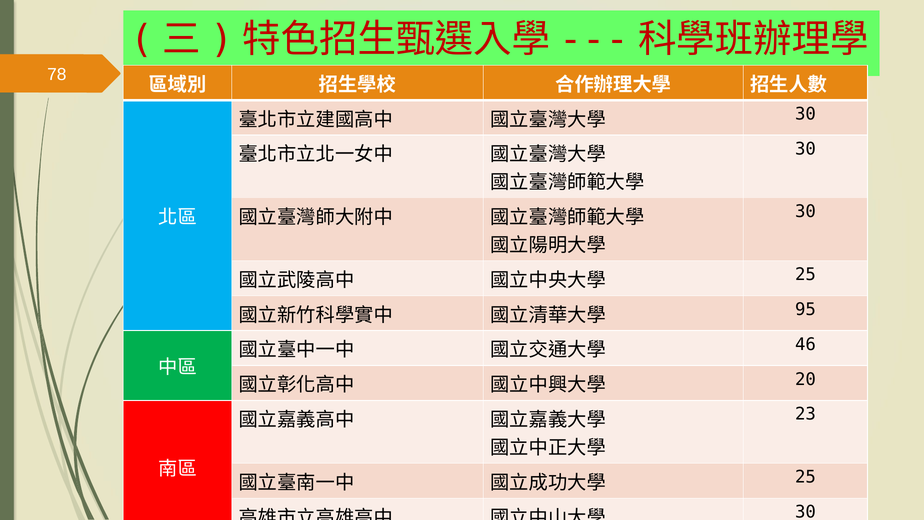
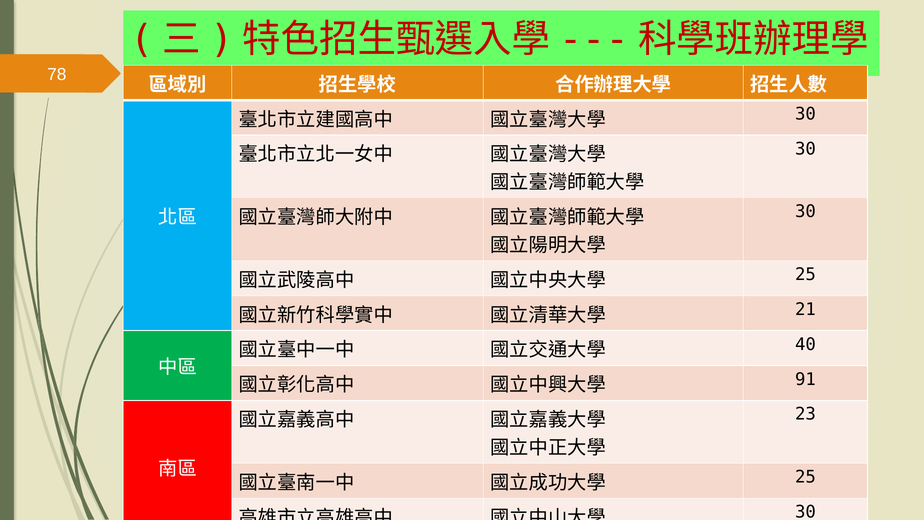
95: 95 -> 21 (805, 309)
46: 46 -> 40 (805, 344)
20: 20 -> 91 (805, 379)
